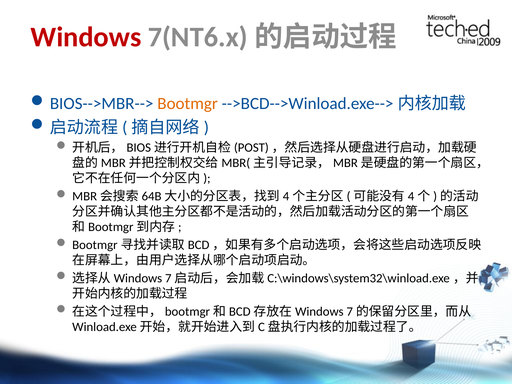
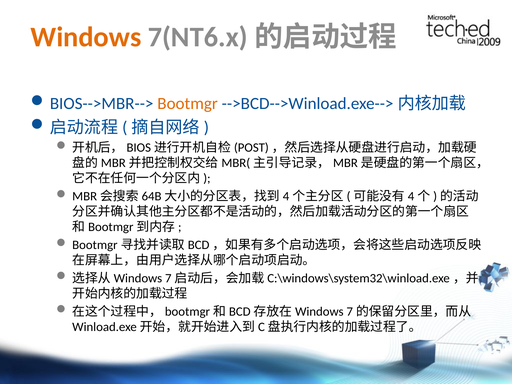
Windows colour: red -> orange (86, 37)
